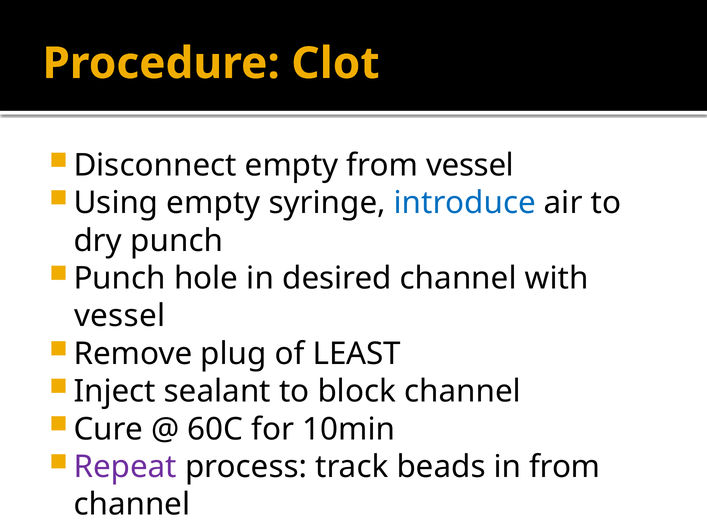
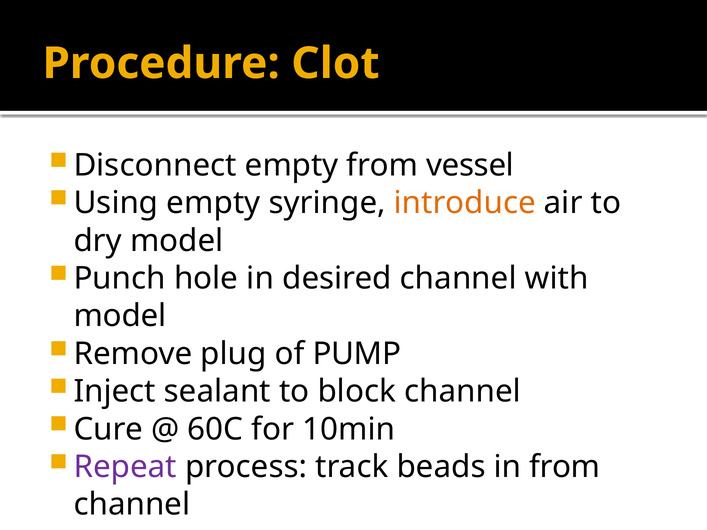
introduce colour: blue -> orange (465, 203)
dry punch: punch -> model (177, 241)
vessel: vessel -> model (120, 316)
LEAST: LEAST -> PUMP (357, 354)
